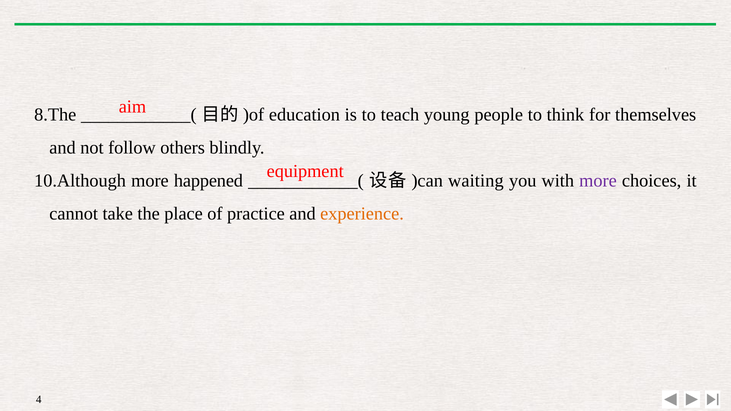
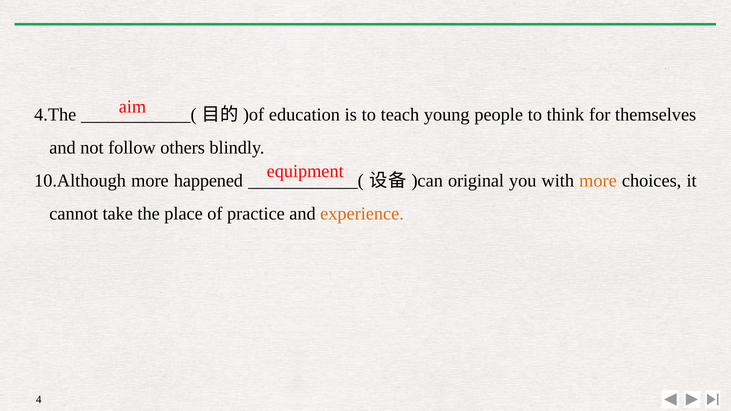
8.The: 8.The -> 4.The (55, 115)
waiting: waiting -> original (476, 181)
more colour: purple -> orange (598, 181)
